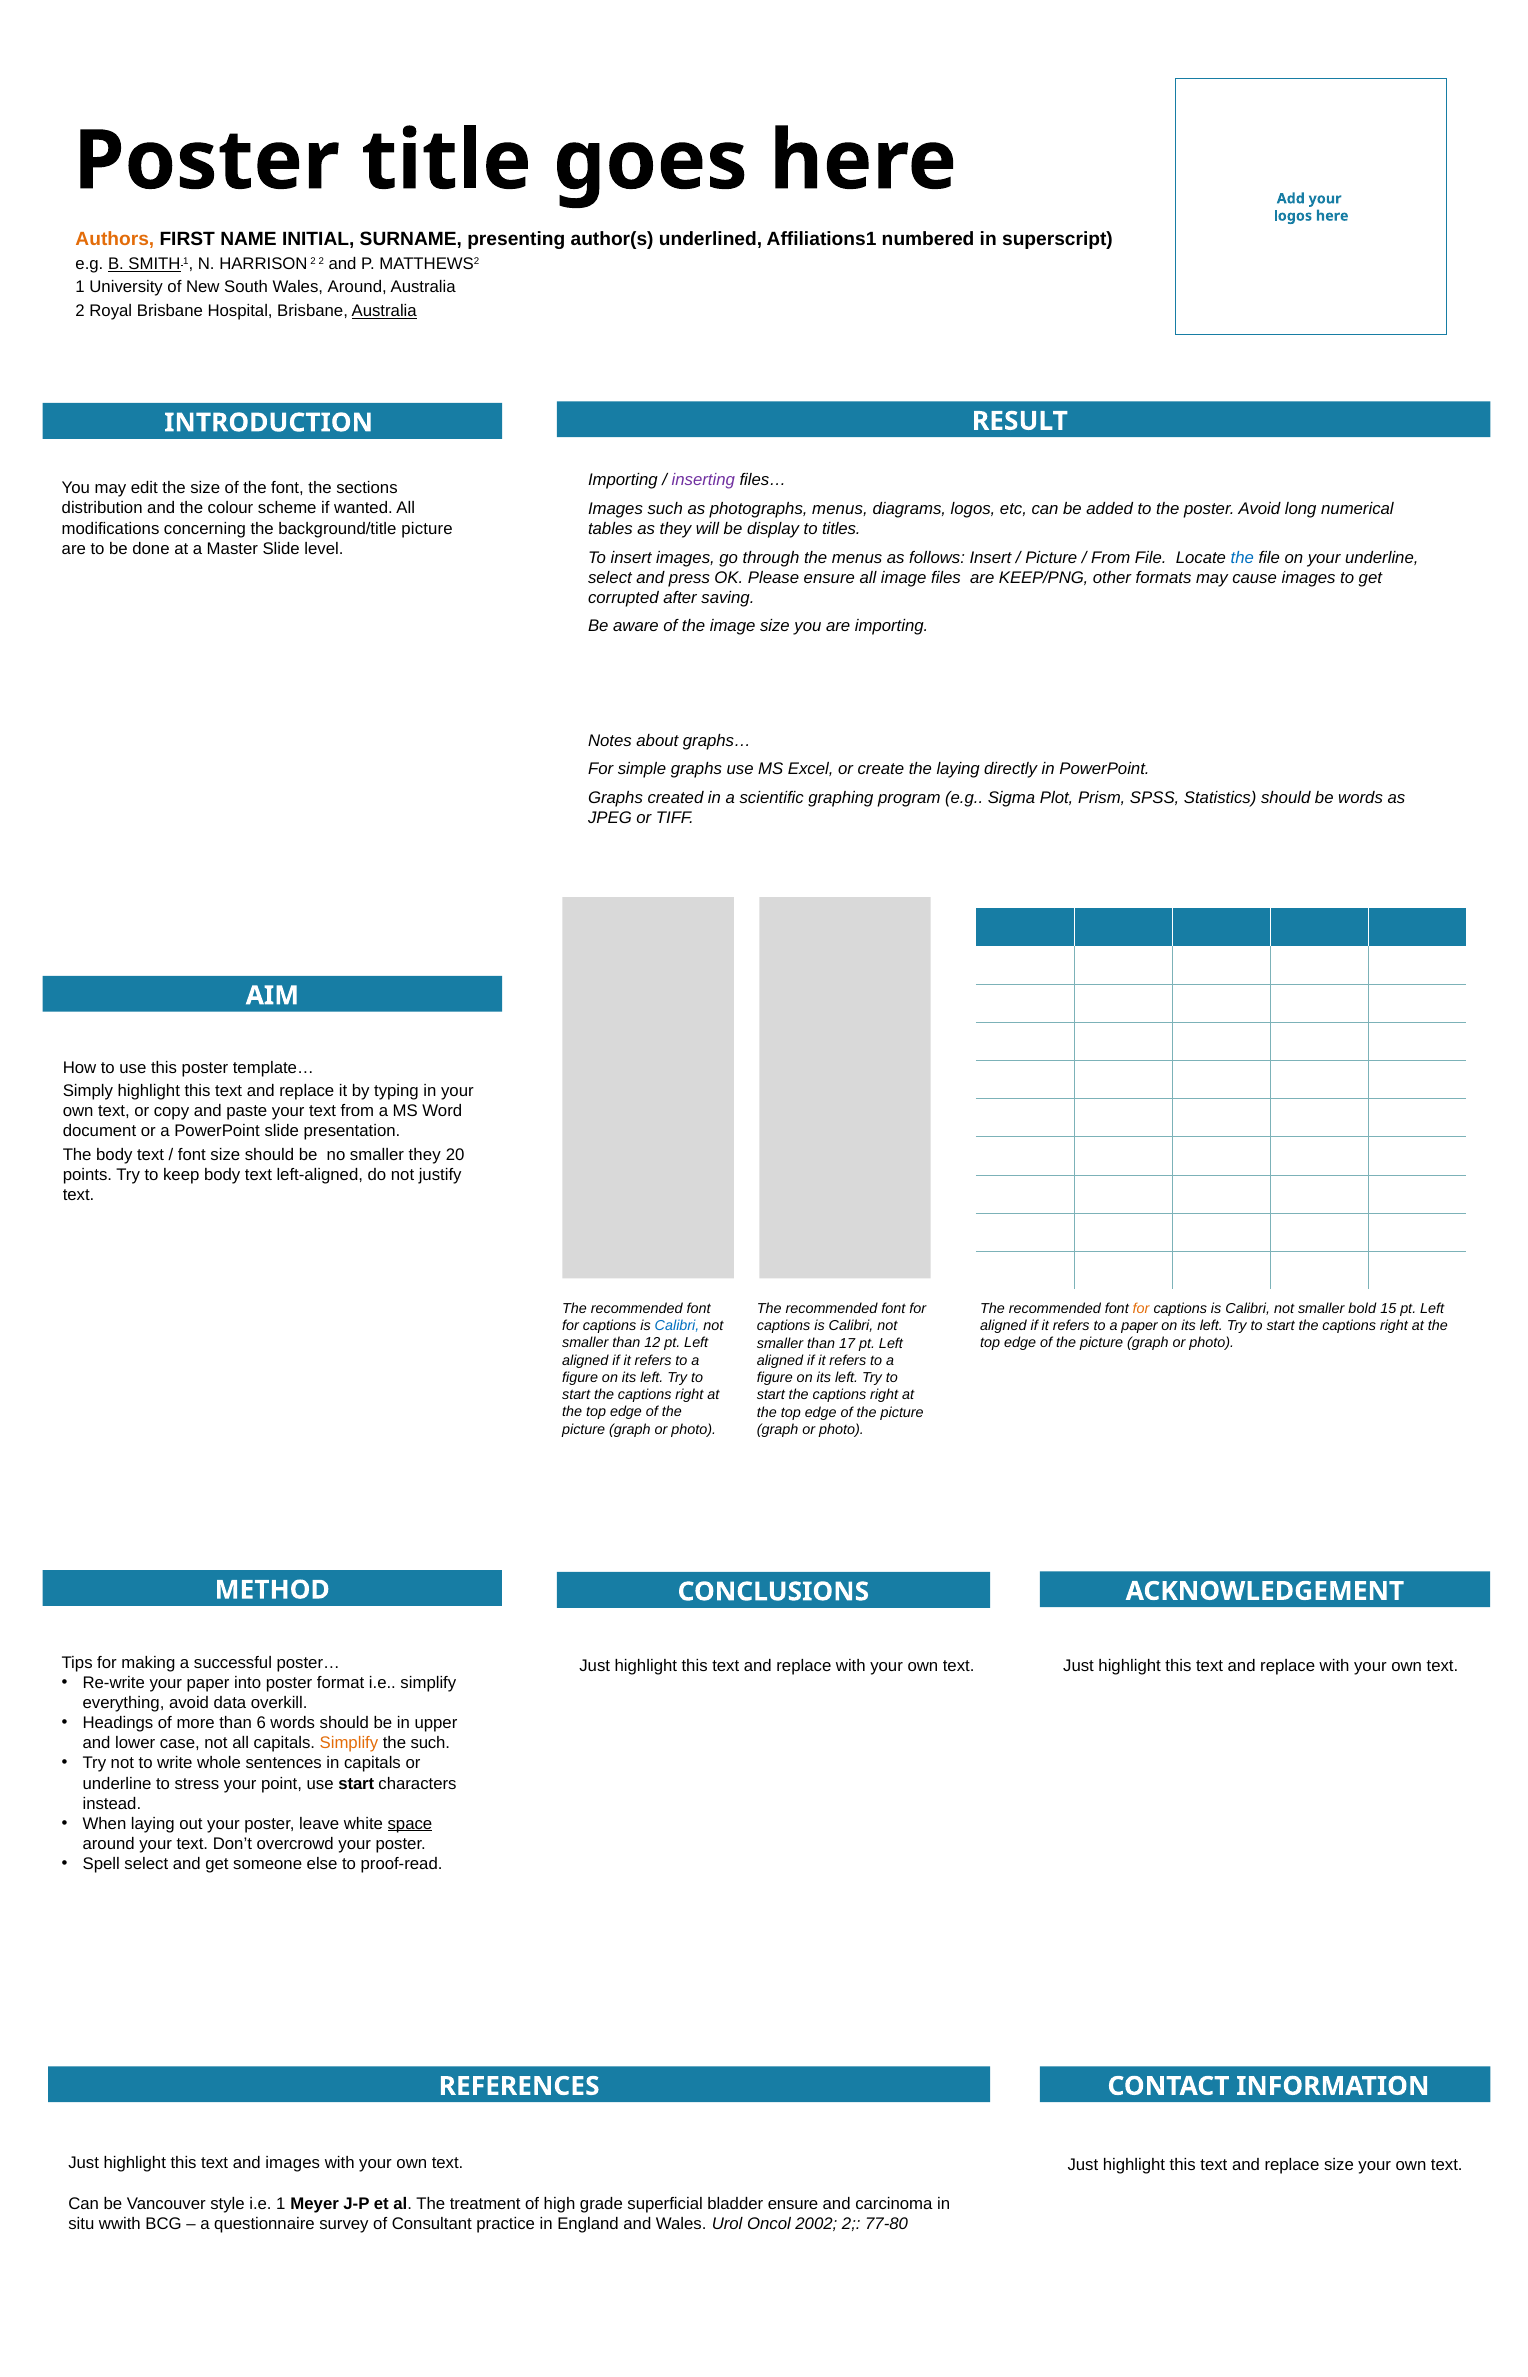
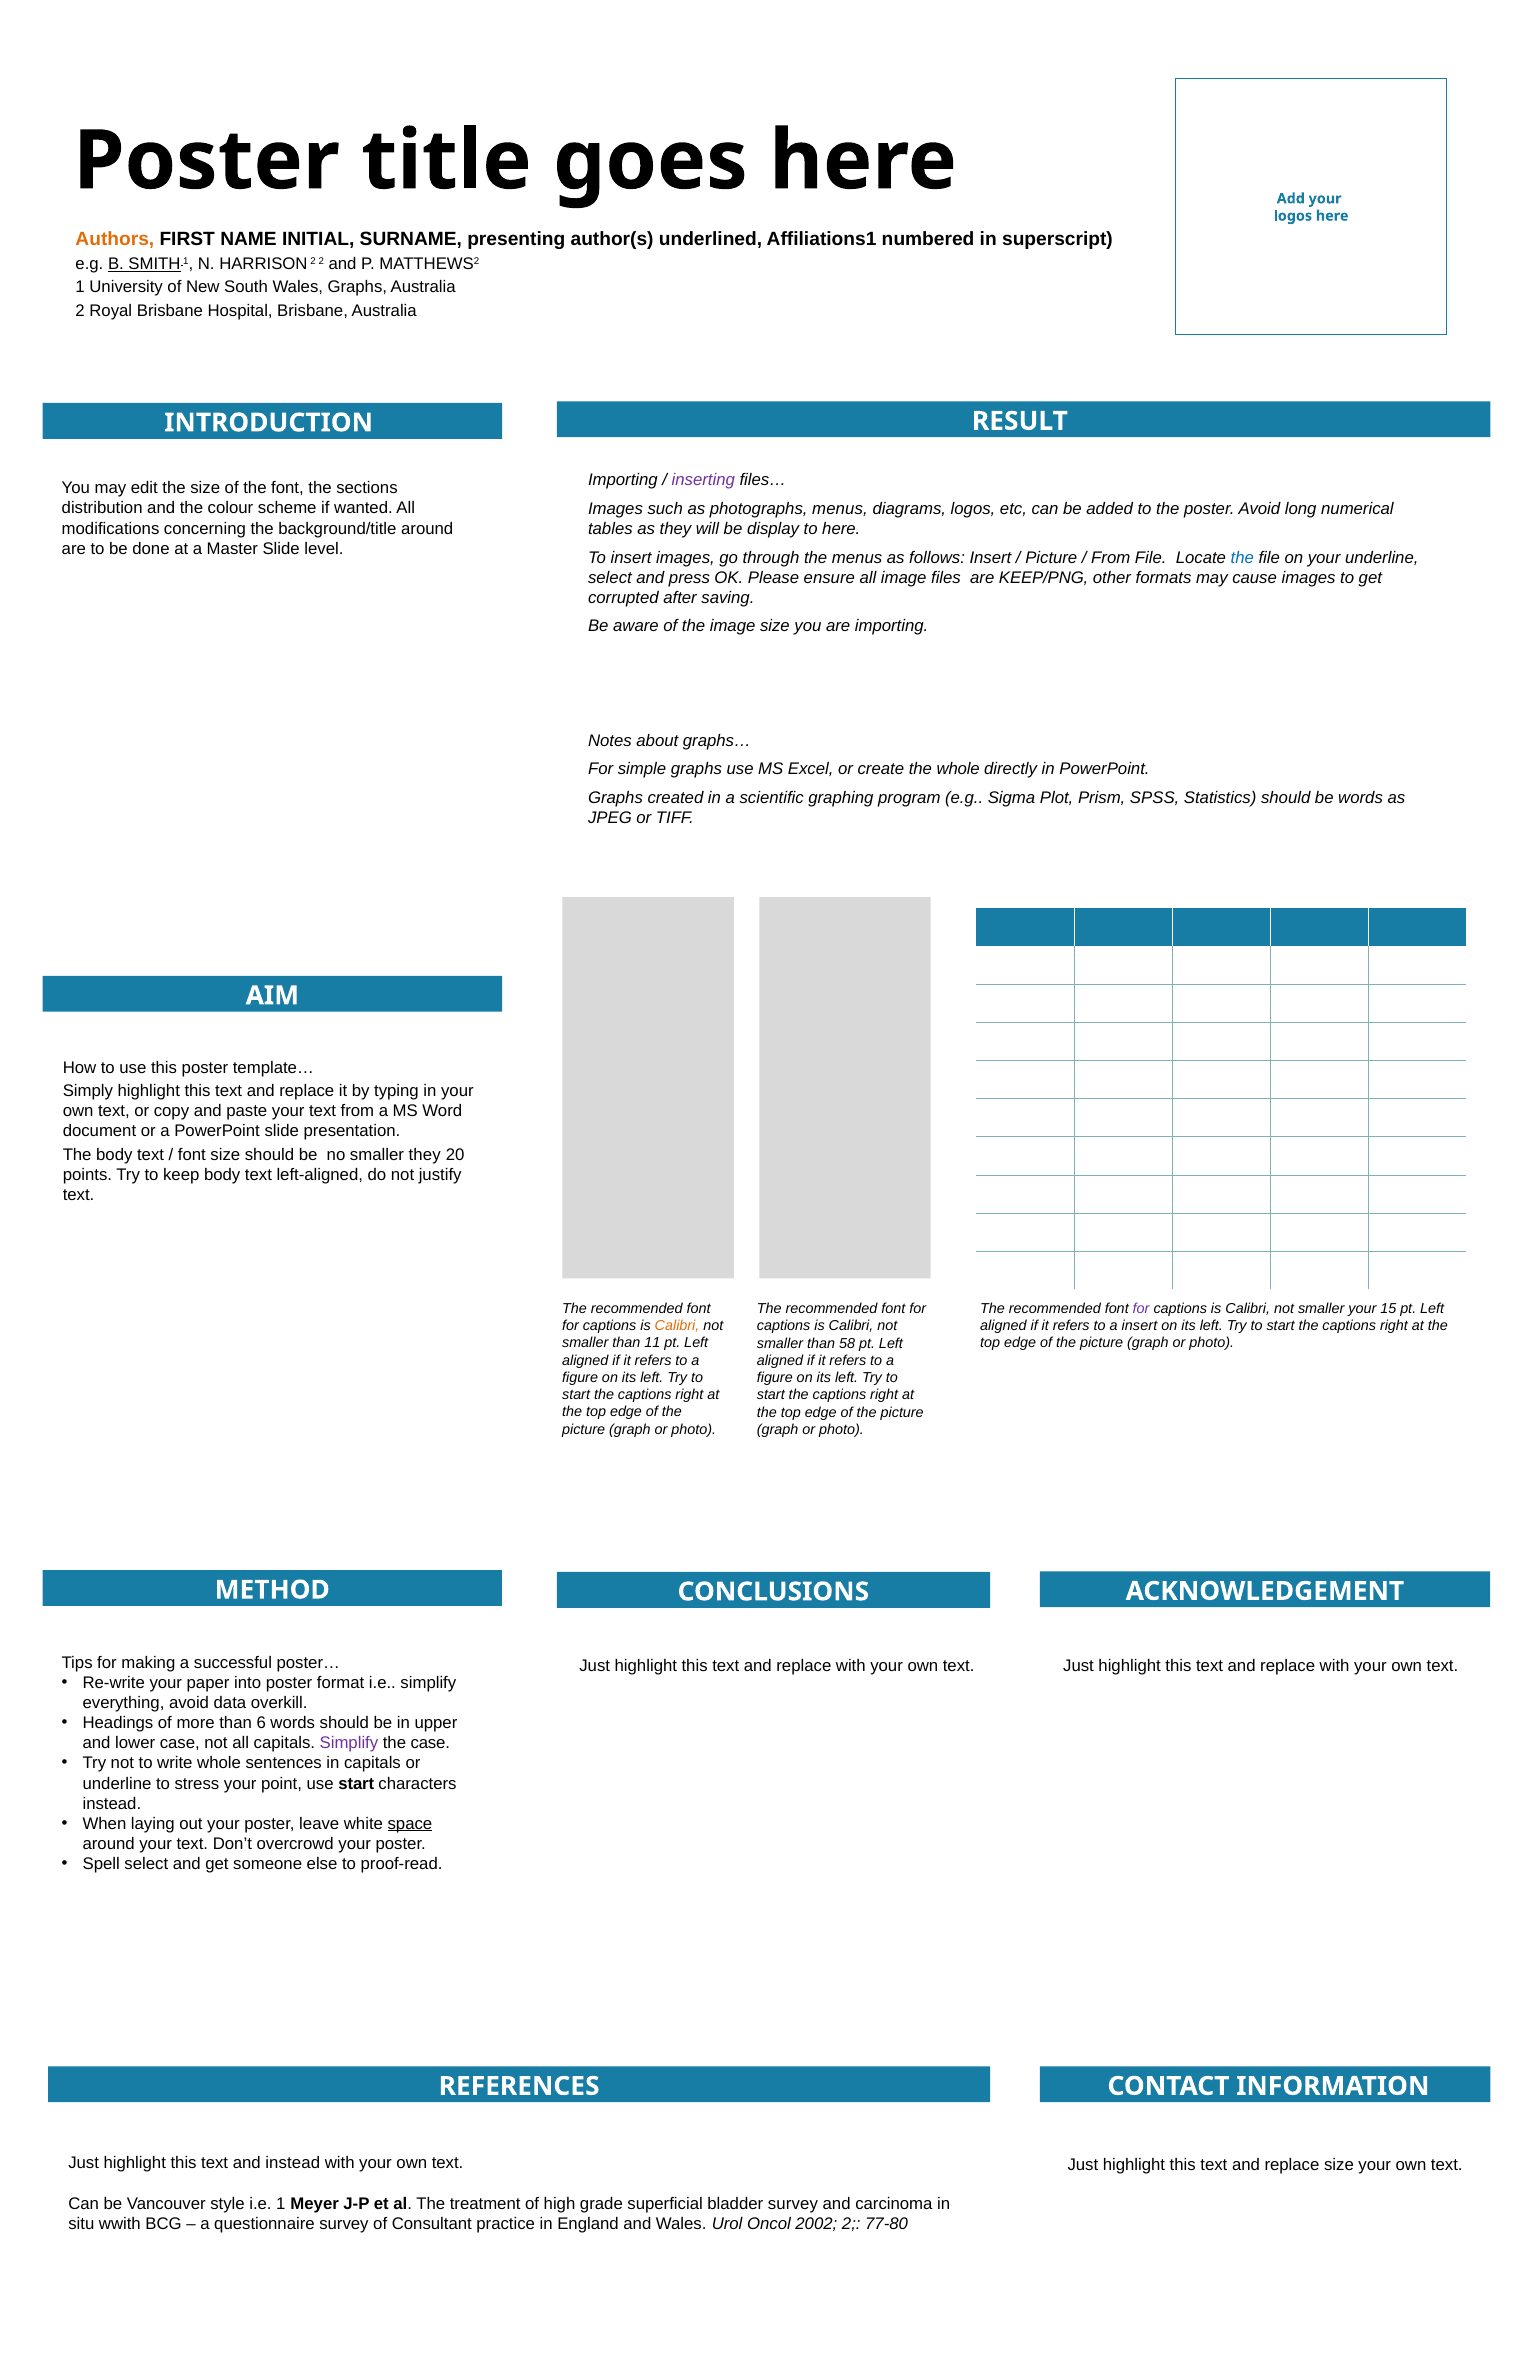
Wales Around: Around -> Graphs (357, 287)
Australia underline: present -> none (384, 311)
background/title picture: picture -> around (427, 528)
to titles: titles -> here (841, 529)
the laying: laying -> whole (958, 769)
for colour: orange -> purple (1141, 1309)
smaller bold: bold -> your (1362, 1309)
Calibri colour: blue -> orange (677, 1326)
a paper: paper -> insert (1139, 1326)
12: 12 -> 11 (652, 1343)
17: 17 -> 58 (847, 1343)
Simplify colour: orange -> purple (349, 1743)
the such: such -> case (430, 1743)
and images: images -> instead (293, 2163)
bladder ensure: ensure -> survey (793, 2203)
